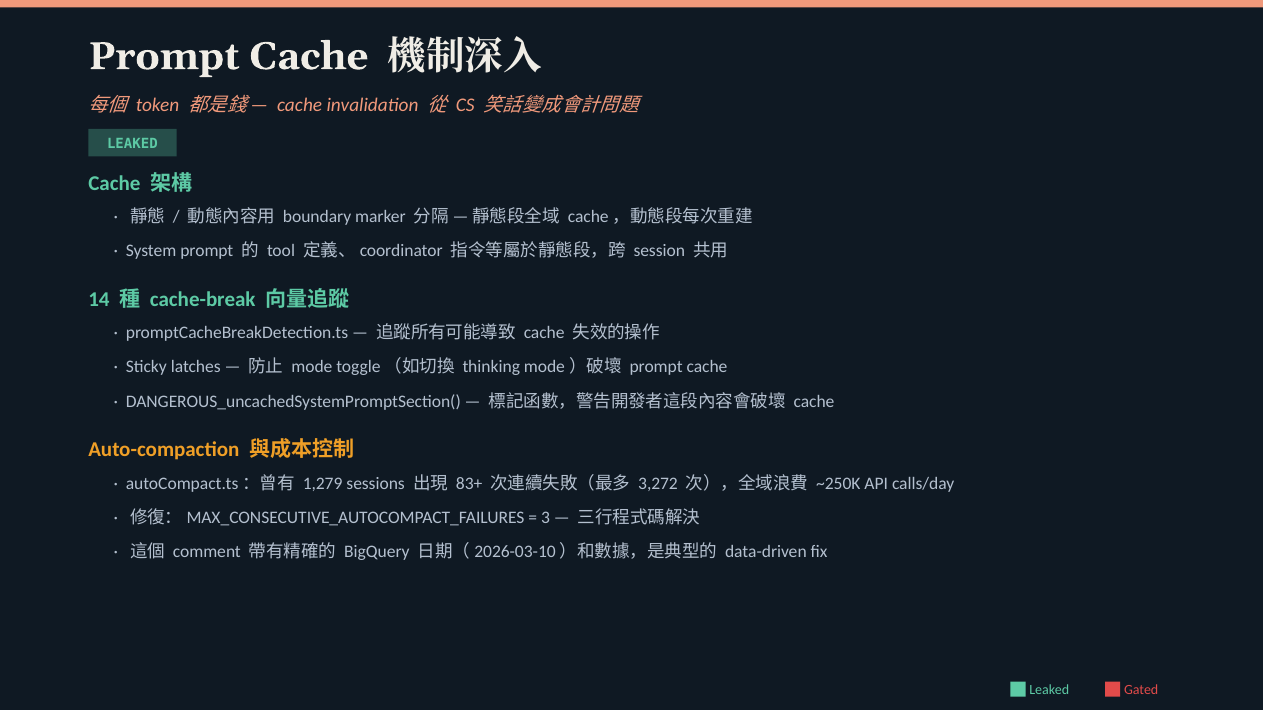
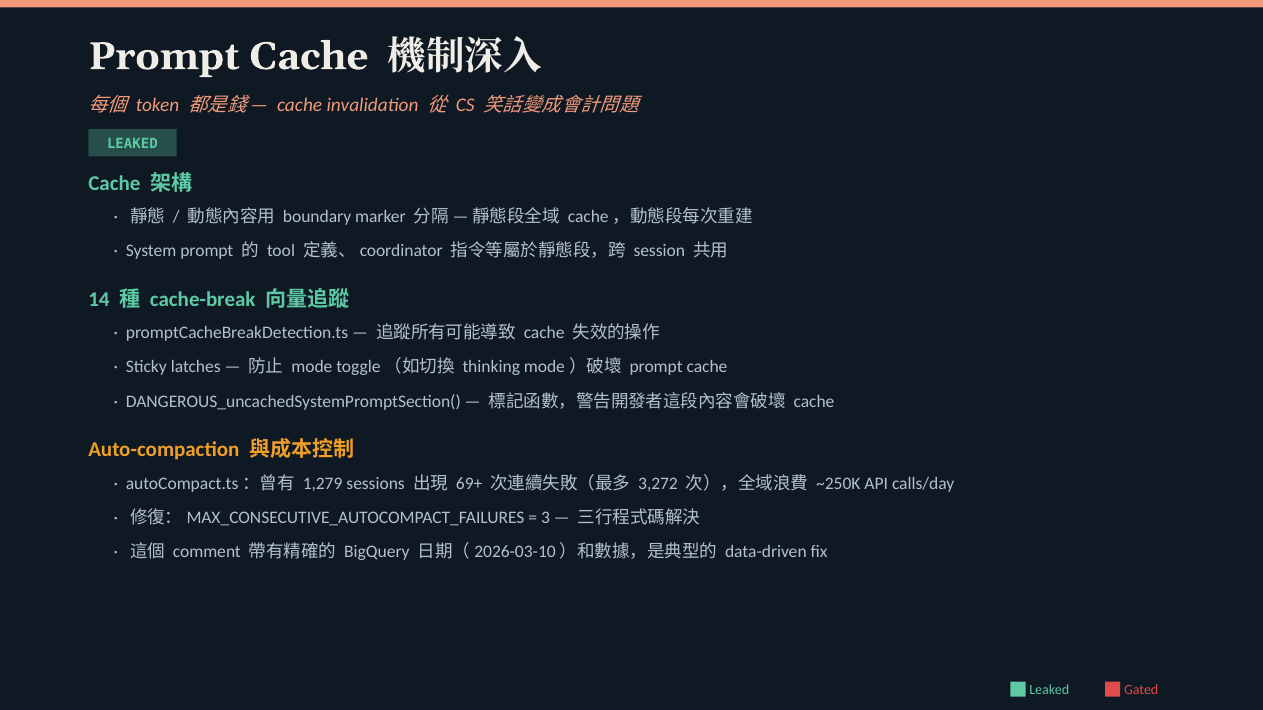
83+: 83+ -> 69+ (469, 484)
